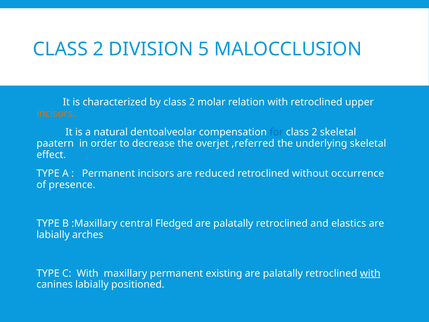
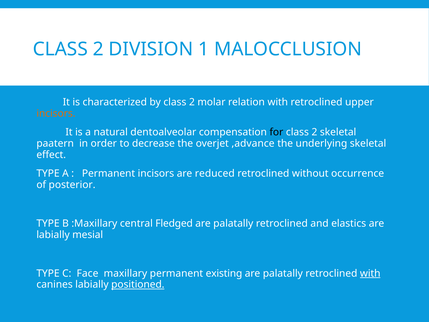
5: 5 -> 1 (204, 49)
for colour: blue -> black (276, 132)
,referred: ,referred -> ,advance (253, 143)
presence: presence -> posterior (72, 185)
arches: arches -> mesial (88, 234)
C With: With -> Face (87, 273)
positioned underline: none -> present (138, 284)
